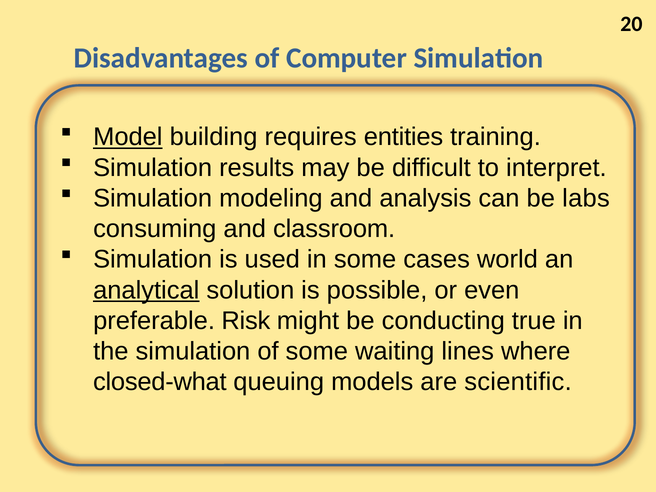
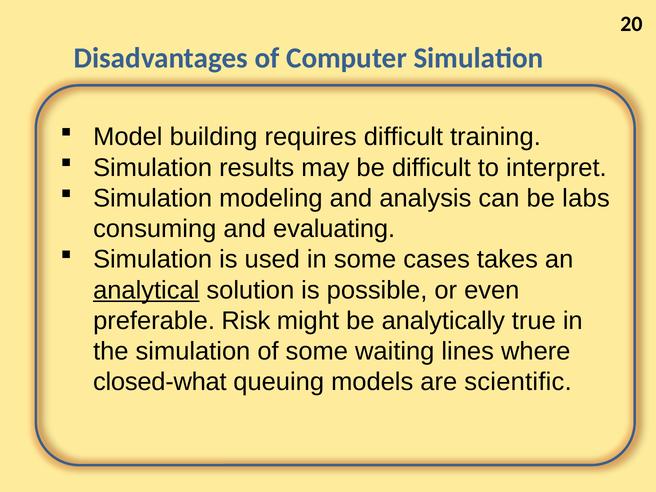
Model underline: present -> none (128, 137)
requires entities: entities -> difficult (403, 137)
classroom: classroom -> evaluating (334, 229)
world: world -> takes (507, 260)
conducting: conducting -> analytically (443, 321)
